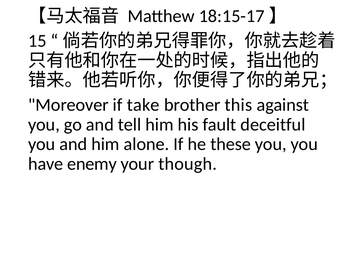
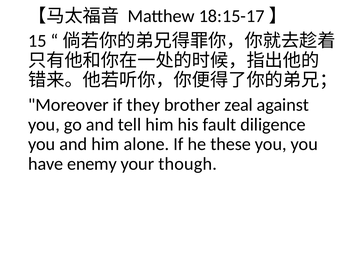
take: take -> they (143, 105)
this: this -> zeal (239, 105)
deceitful: deceitful -> diligence (273, 125)
